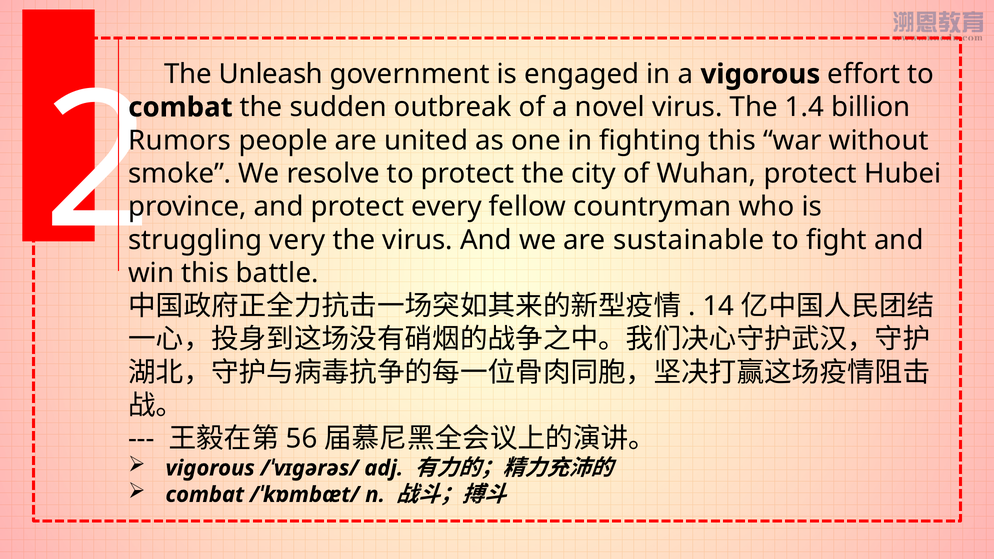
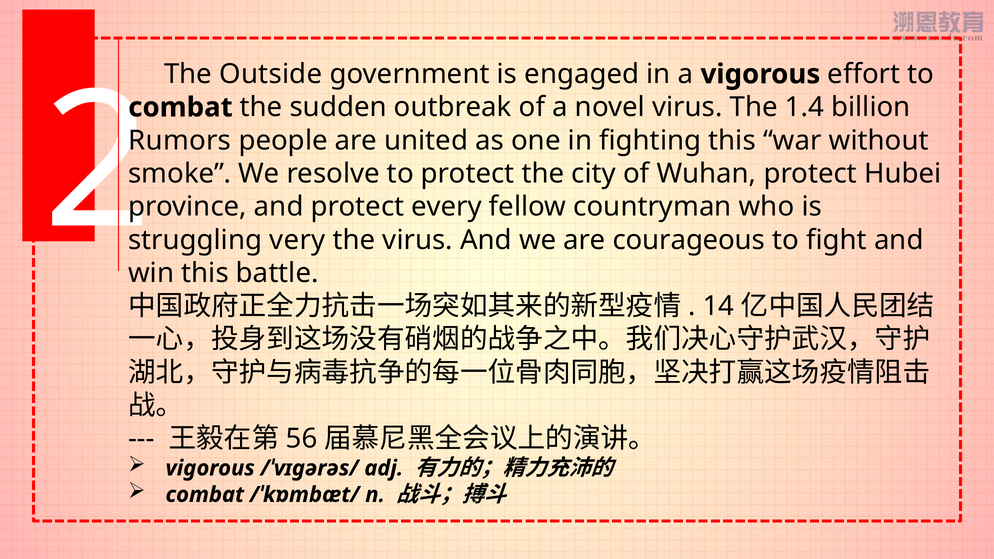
Unleash: Unleash -> Outside (271, 74)
sustainable: sustainable -> courageous (689, 240)
